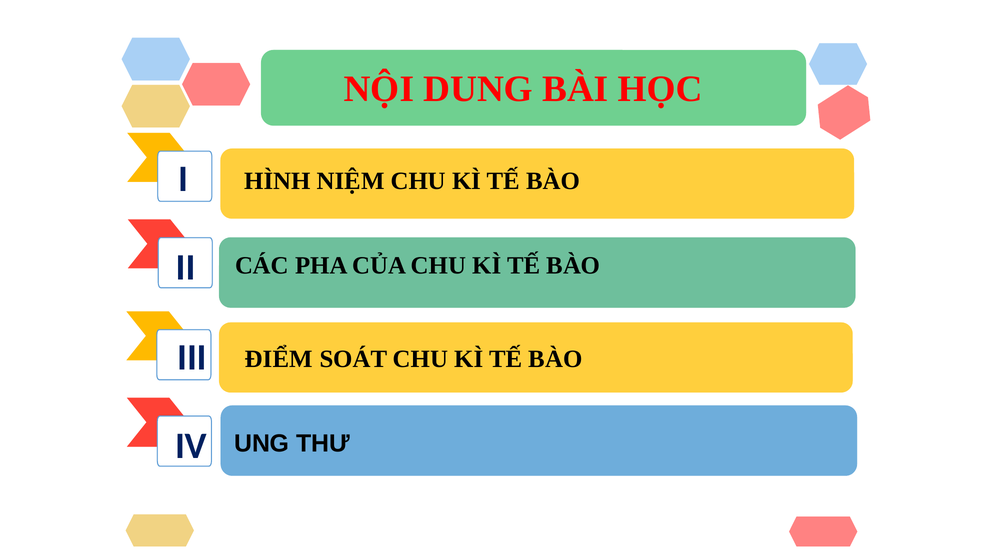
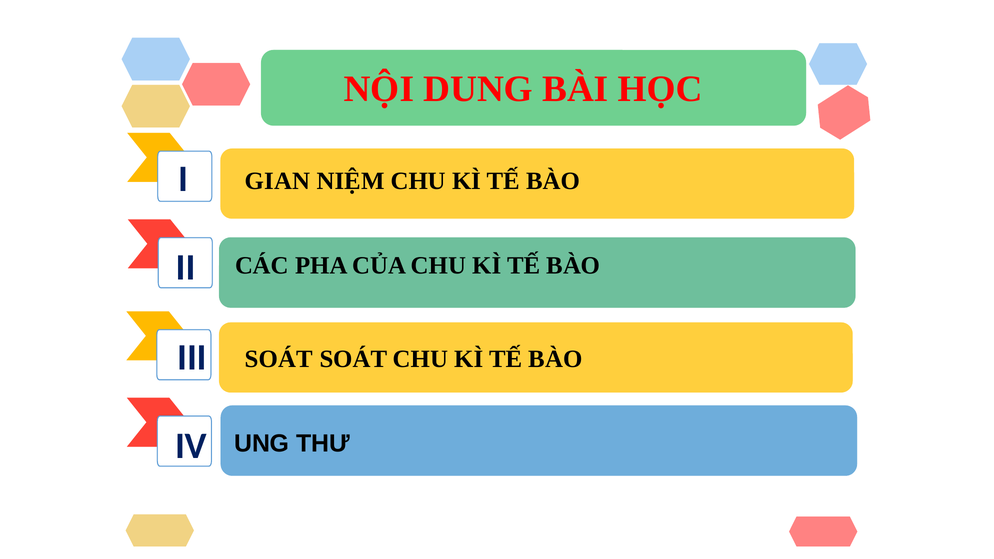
HÌNH: HÌNH -> GIAN (277, 181)
ĐIỂM: ĐIỂM -> SOÁT (279, 359)
